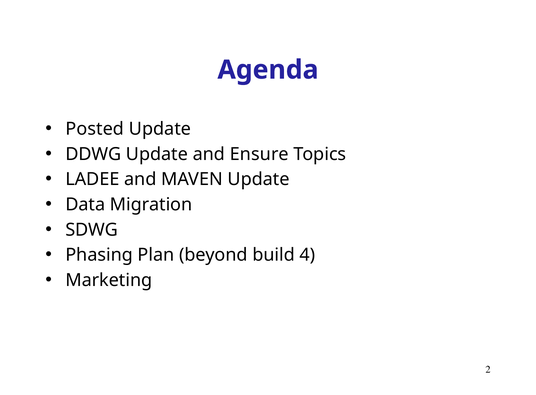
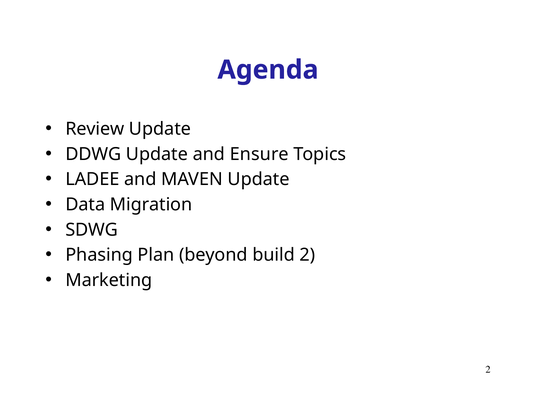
Posted: Posted -> Review (95, 129)
build 4: 4 -> 2 (308, 255)
